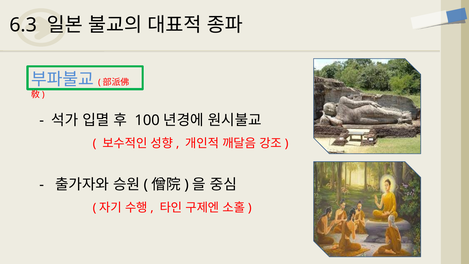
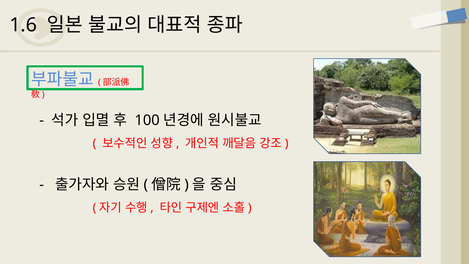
6.3: 6.3 -> 1.6 (23, 25)
